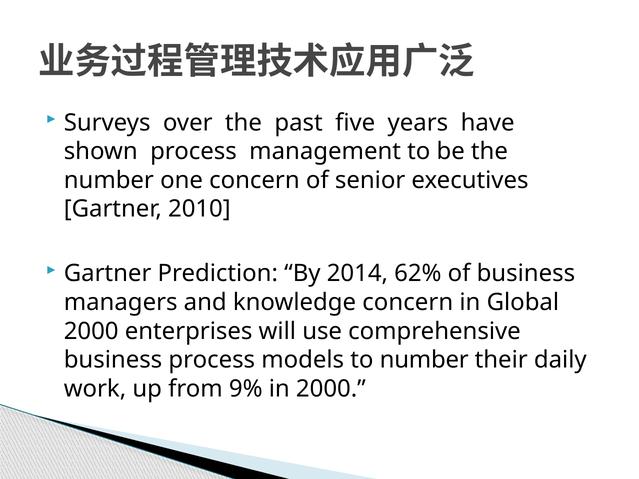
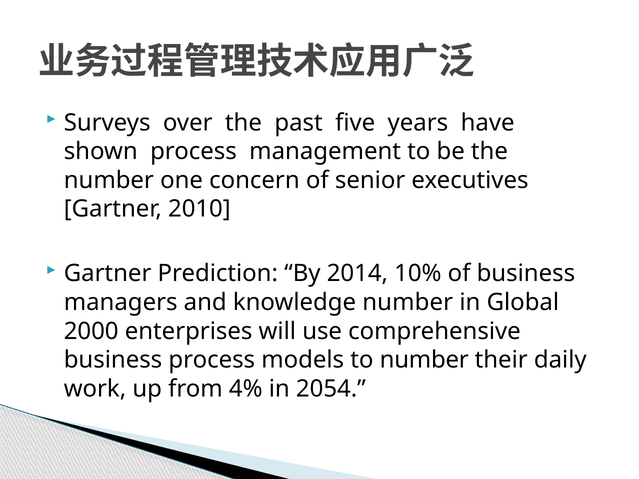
62%: 62% -> 10% (418, 274)
knowledge concern: concern -> number (408, 303)
9%: 9% -> 4% (246, 389)
in 2000: 2000 -> 2054 (331, 389)
